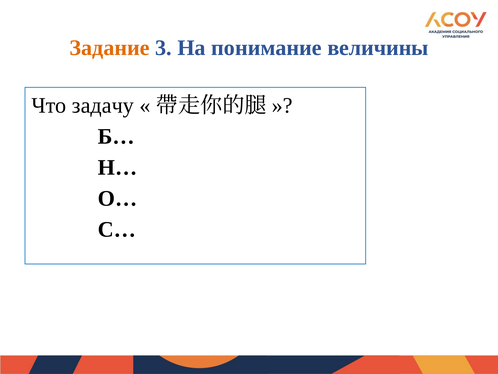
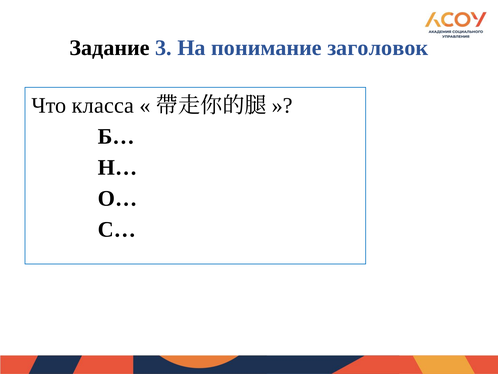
Задание colour: orange -> black (110, 48)
величины: величины -> заголовок (378, 48)
задачу: задачу -> класса (103, 105)
